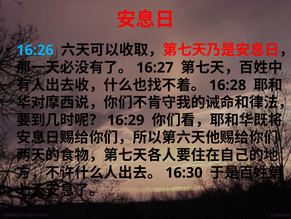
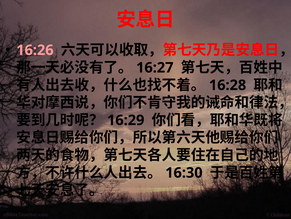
16:26 colour: light blue -> pink (35, 50)
